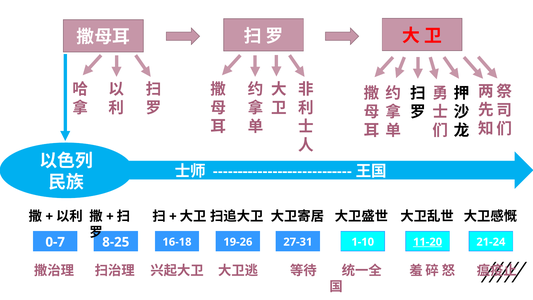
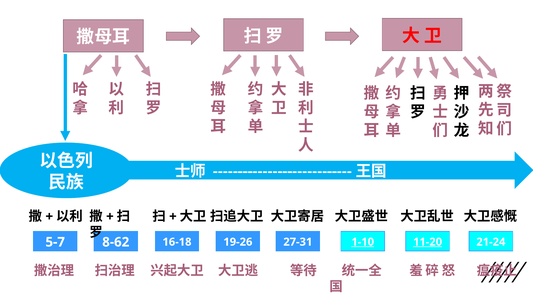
0-7: 0-7 -> 5-7 (55, 242)
8-25: 8-25 -> 8-62 (116, 242)
1-10 underline: none -> present (363, 242)
